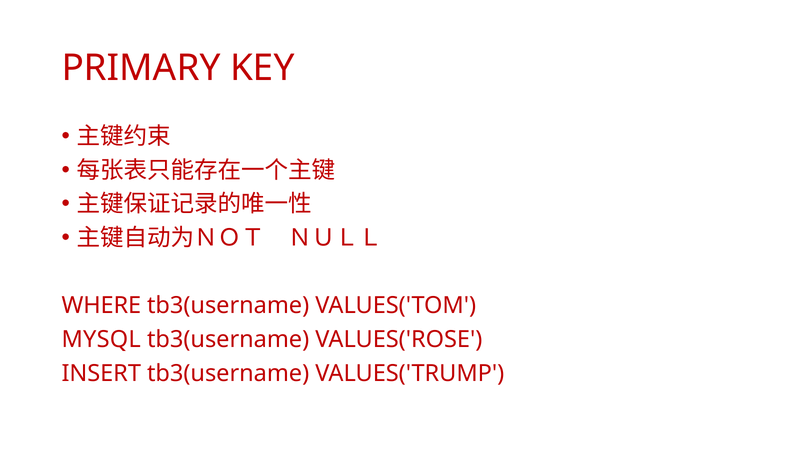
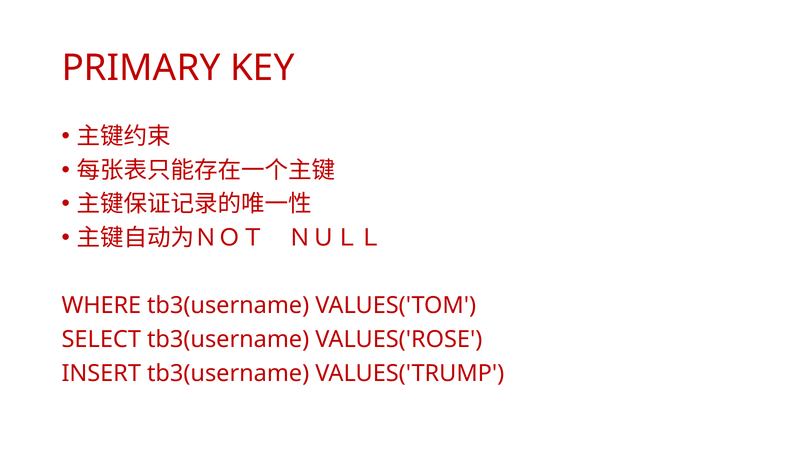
MYSQL: MYSQL -> SELECT (101, 339)
